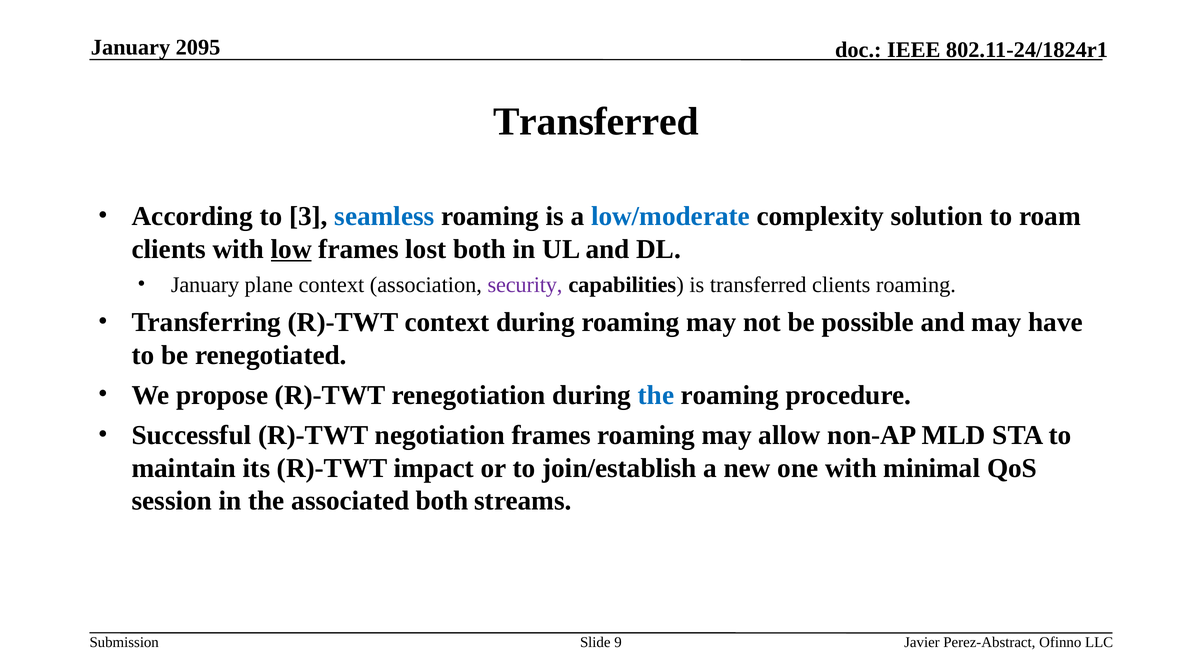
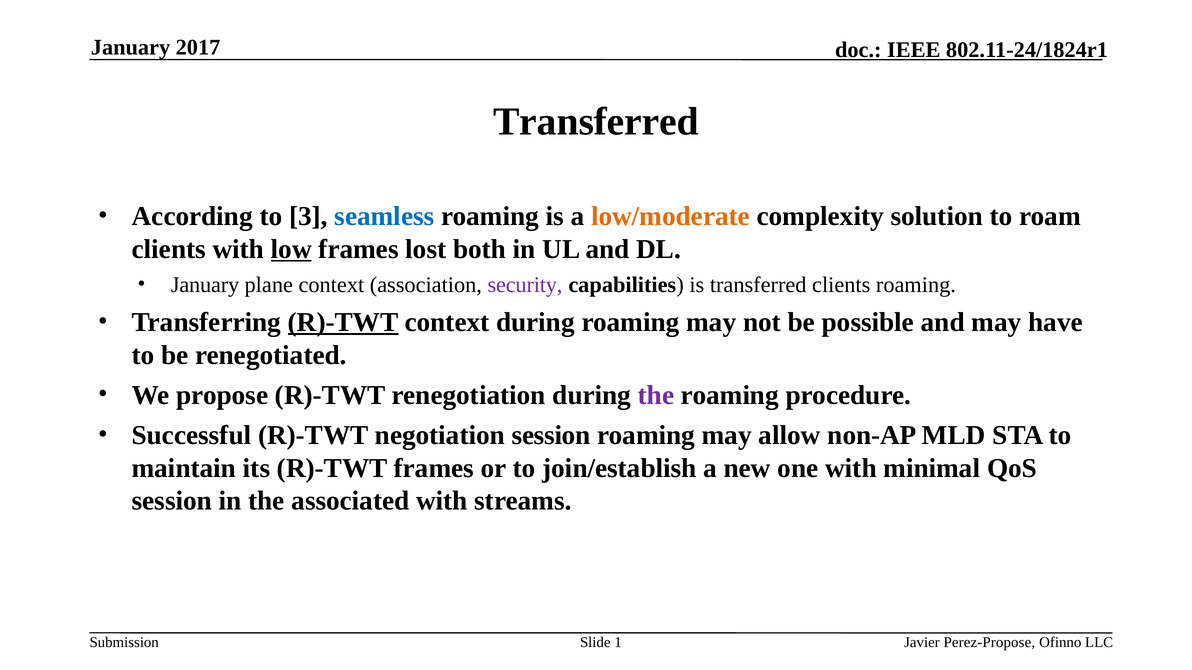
2095: 2095 -> 2017 (198, 47)
low/moderate colour: blue -> orange (670, 216)
R)-TWT underline: none -> present (343, 323)
the colour: blue -> purple (656, 396)
negotiation frames: frames -> session (551, 436)
R)-TWT impact: impact -> frames (434, 468)
associated both: both -> with (442, 501)
9: 9 -> 1 (618, 643)
Perez-Abstract: Perez-Abstract -> Perez-Propose (989, 643)
